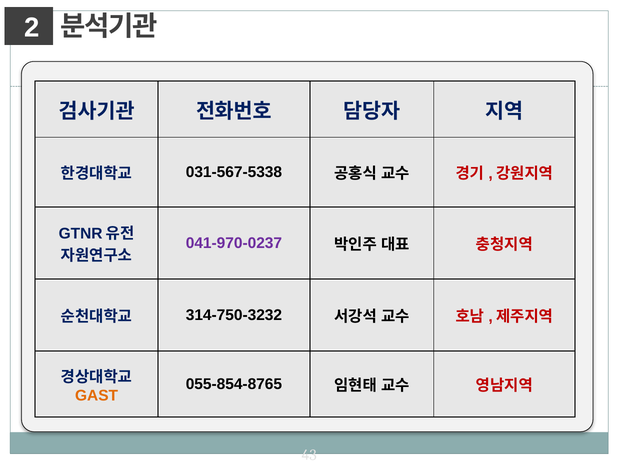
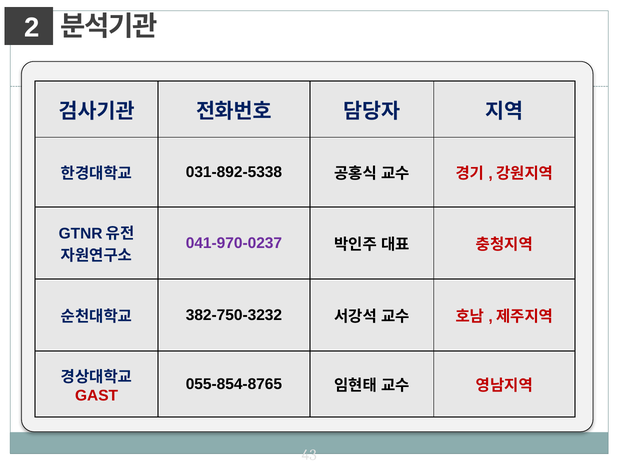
031-567-5338: 031-567-5338 -> 031-892-5338 (234, 172)
314-750-3232: 314-750-3232 -> 382-750-3232 (234, 315)
GAST colour: orange -> red (97, 396)
